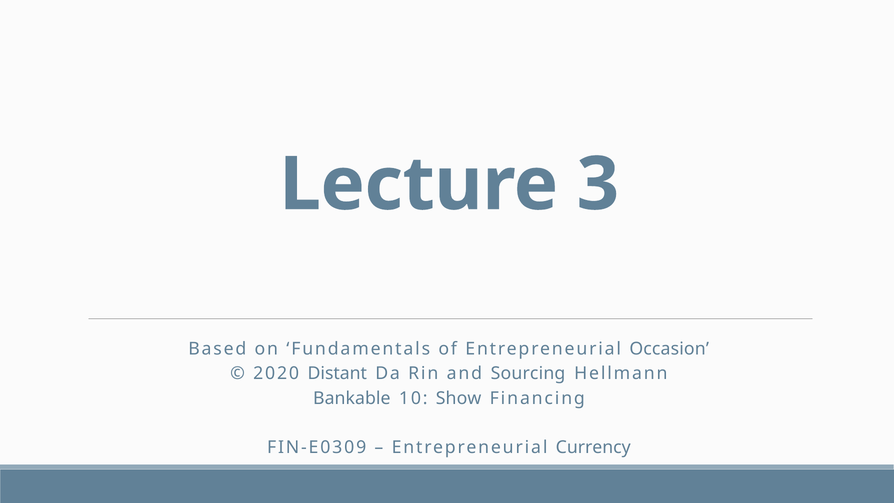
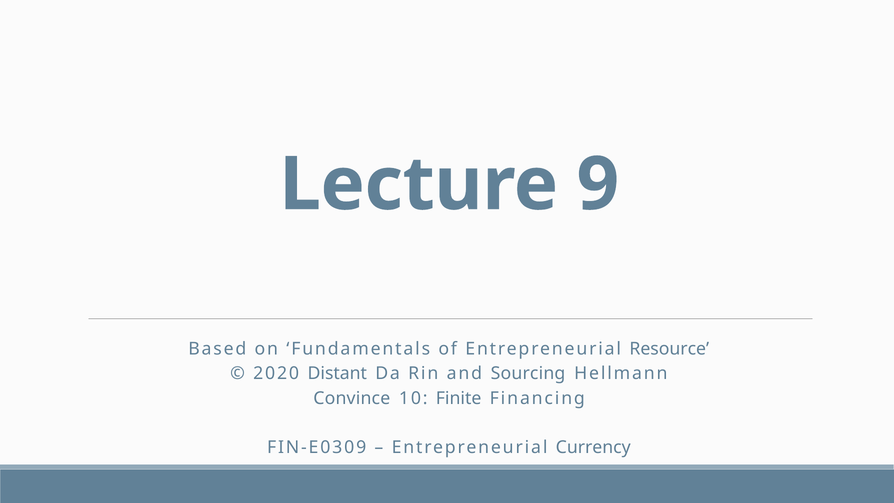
3: 3 -> 9 (598, 185)
Occasion: Occasion -> Resource (669, 349)
Bankable: Bankable -> Convince (352, 398)
Show: Show -> Finite (459, 398)
